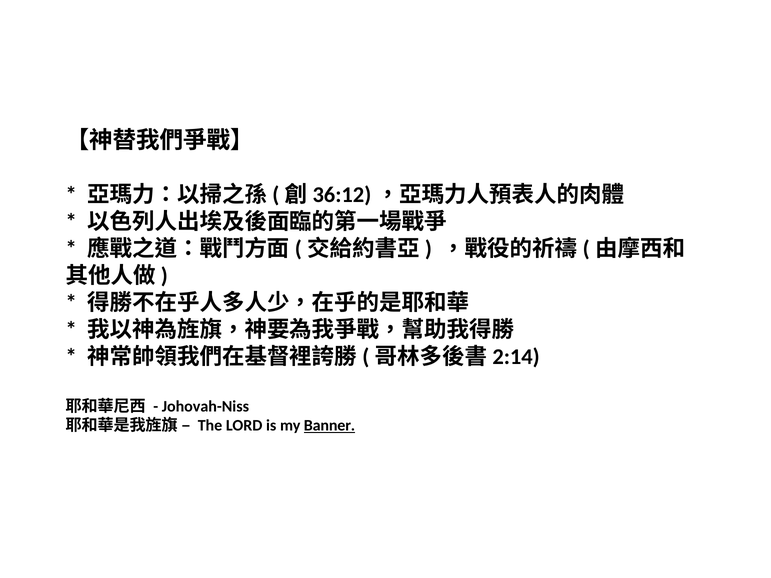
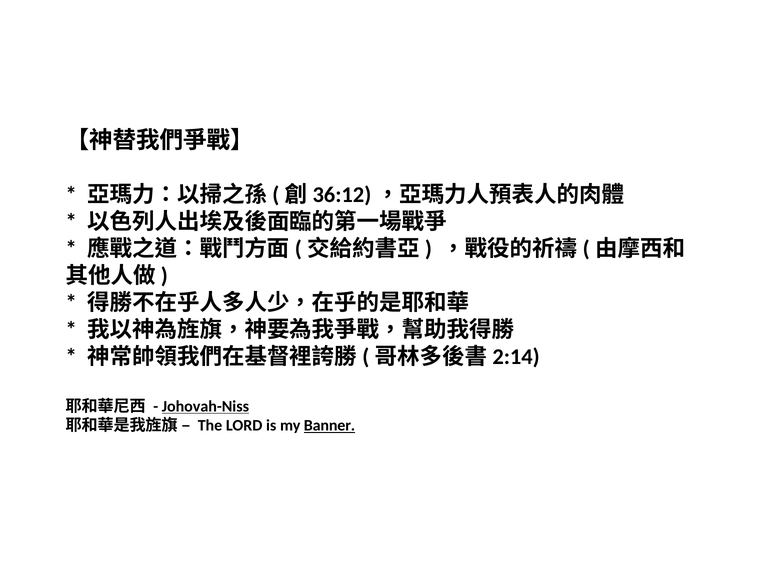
Johovah-Niss underline: none -> present (205, 407)
